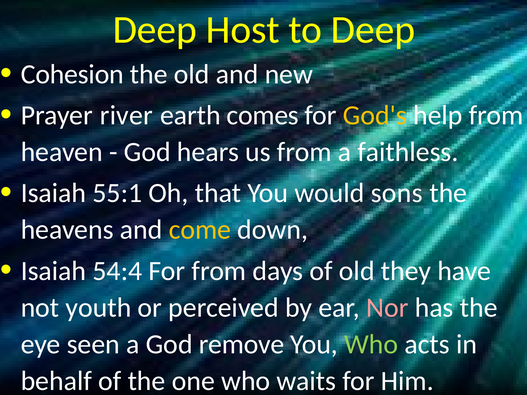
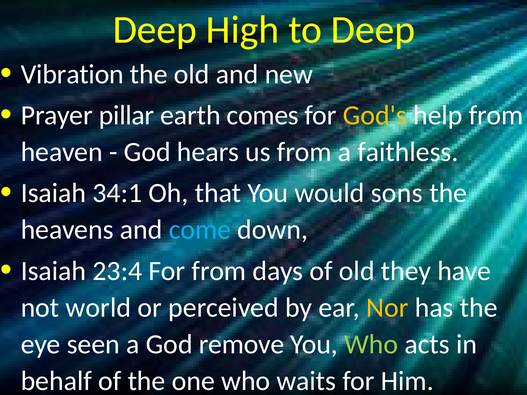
Host: Host -> High (243, 30)
Cohesion: Cohesion -> Vibration (72, 74)
river: river -> pillar (127, 115)
55:1: 55:1 -> 34:1 (117, 193)
come colour: yellow -> light blue (200, 230)
54:4: 54:4 -> 23:4 (117, 271)
youth: youth -> world (98, 308)
Nor colour: pink -> yellow (387, 308)
